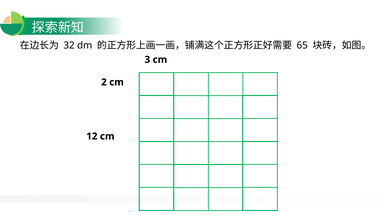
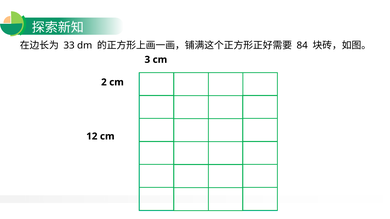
32: 32 -> 33 (69, 46)
65: 65 -> 84 (302, 46)
